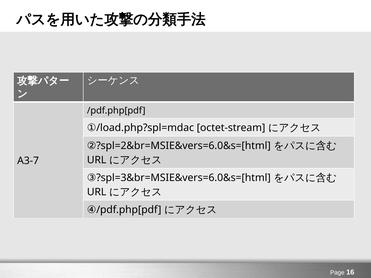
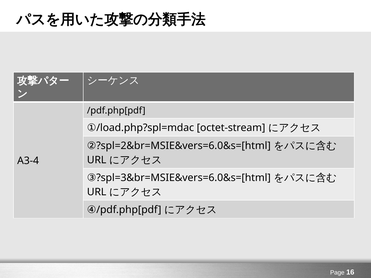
A3-7: A3-7 -> A3-4 (28, 161)
